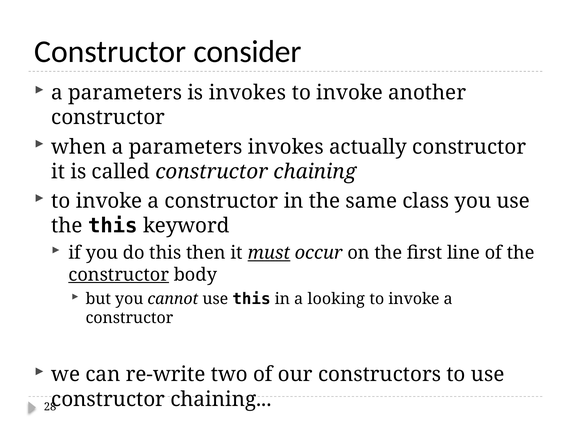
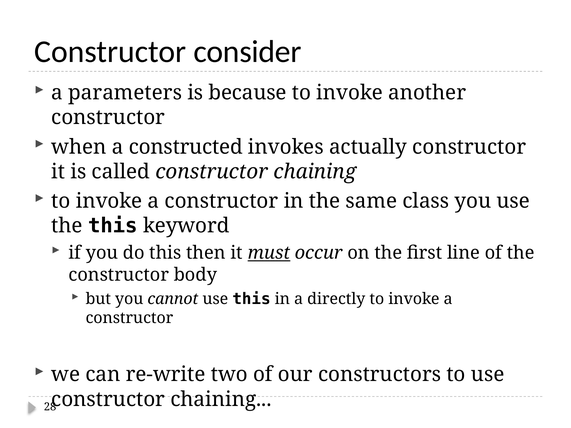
is invokes: invokes -> because (248, 93)
when a parameters: parameters -> constructed (186, 147)
constructor underline: present -> none (119, 275)
looking: looking -> directly (336, 299)
